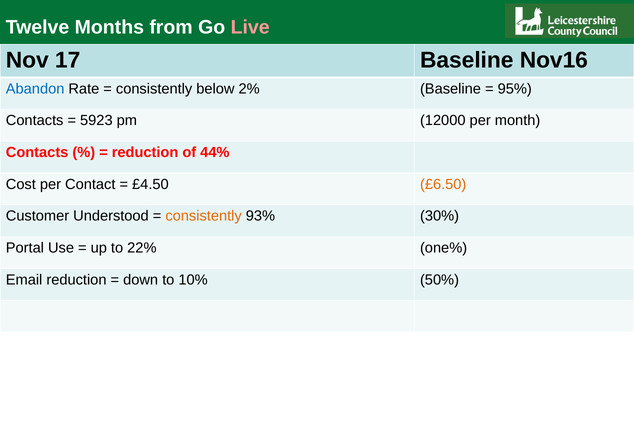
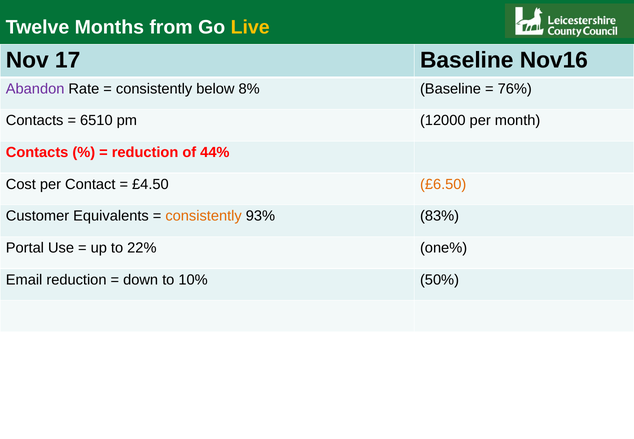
Live colour: pink -> yellow (250, 27)
Abandon colour: blue -> purple (35, 89)
2%: 2% -> 8% (249, 89)
95%: 95% -> 76% (515, 89)
5923: 5923 -> 6510 (96, 121)
Understood: Understood -> Equivalents (111, 216)
30%: 30% -> 83% (440, 216)
